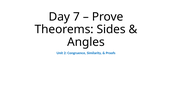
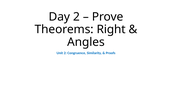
Day 7: 7 -> 2 (76, 17)
Sides: Sides -> Right (111, 30)
